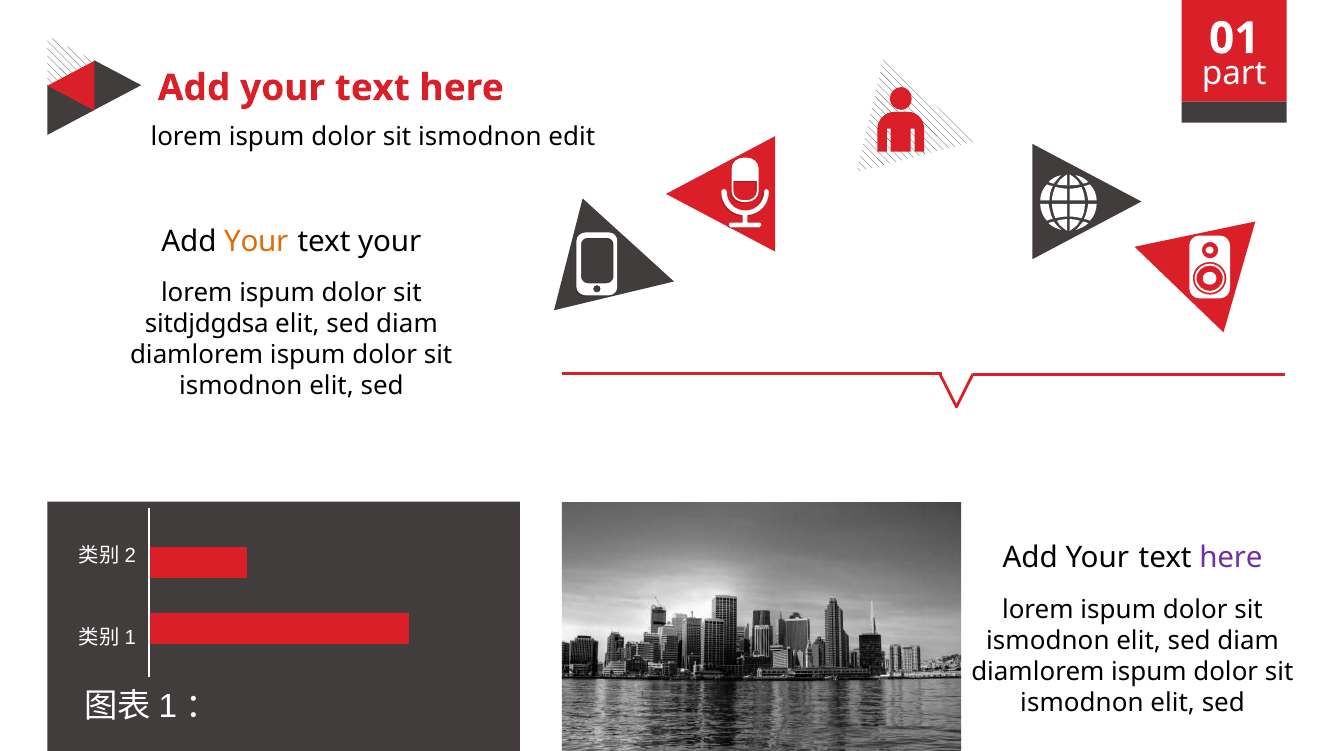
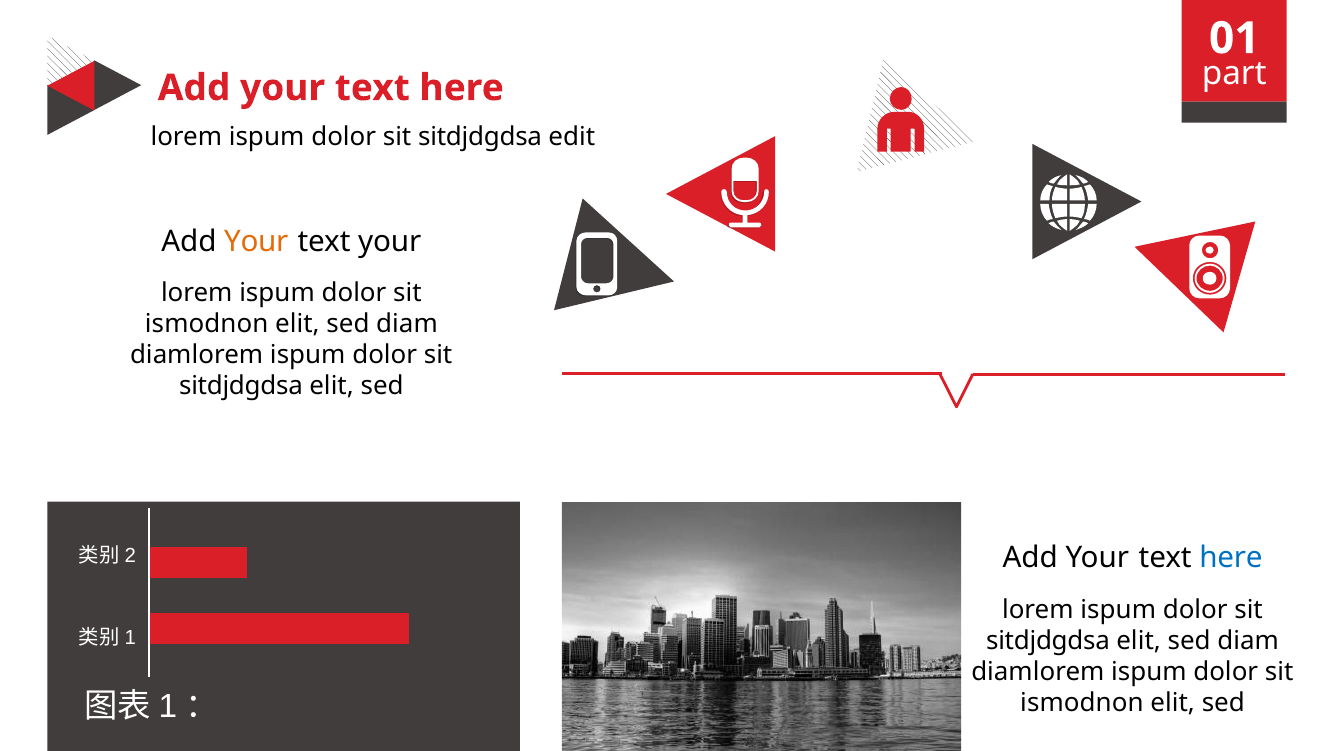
ismodnon: ismodnon -> sitdjdgdsa (480, 136)
sitdjdgdsa: sitdjdgdsa -> ismodnon (207, 324)
ismodnon: ismodnon -> sitdjdgdsa (241, 386)
here colour: purple -> blue (1231, 558)
ismodnon: ismodnon -> sitdjdgdsa (1048, 640)
